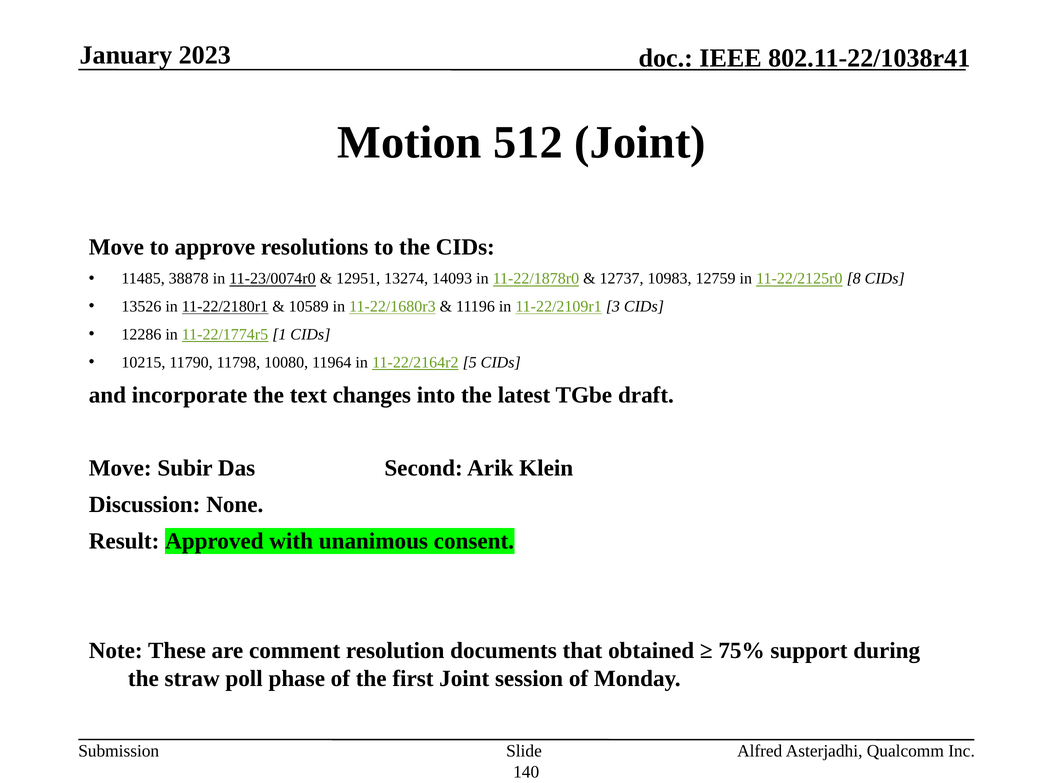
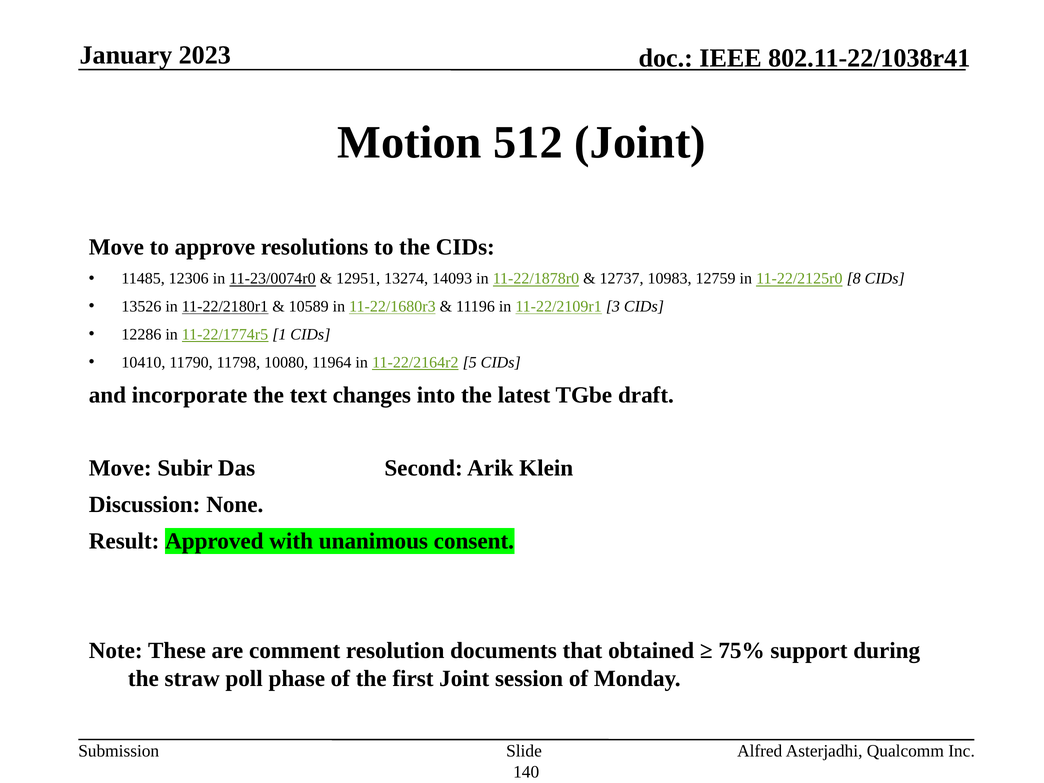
38878: 38878 -> 12306 (189, 279)
10215: 10215 -> 10410 (143, 362)
